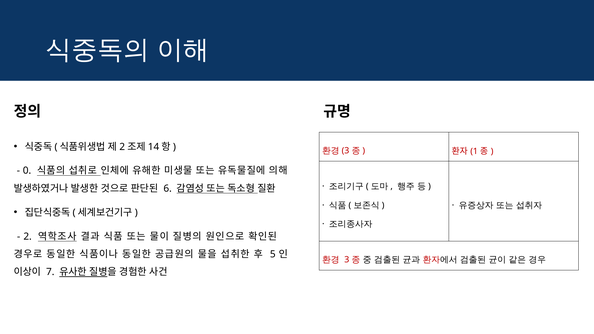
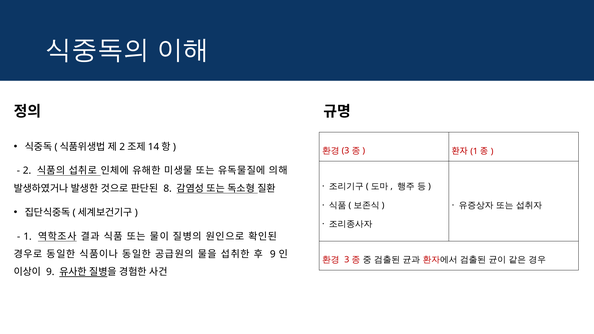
0: 0 -> 2 (27, 171)
6: 6 -> 8 (168, 189)
2: 2 -> 1 (28, 237)
5: 5 -> 9 (273, 254)
7: 7 -> 9 (50, 272)
